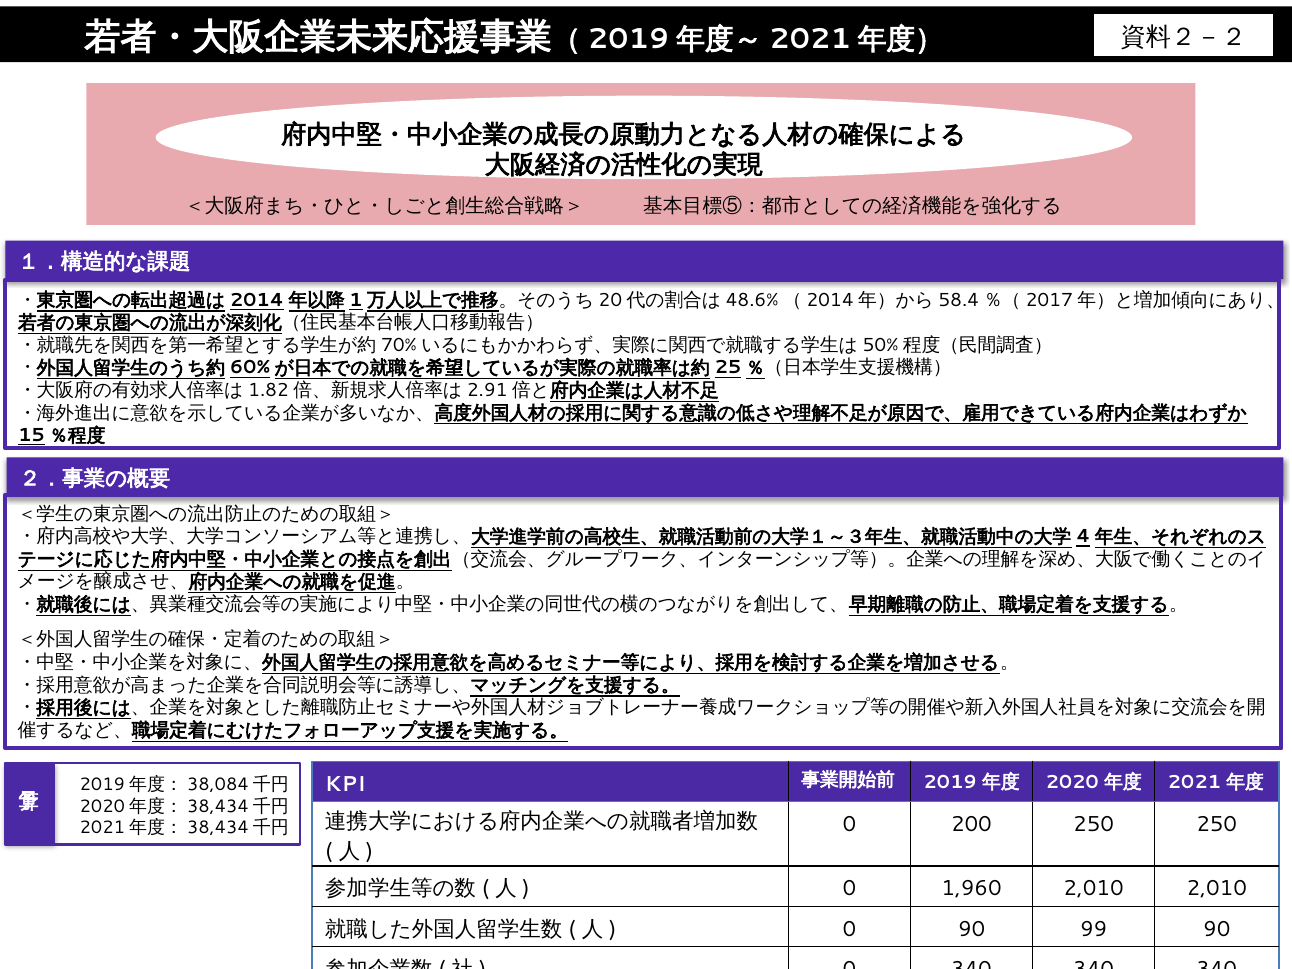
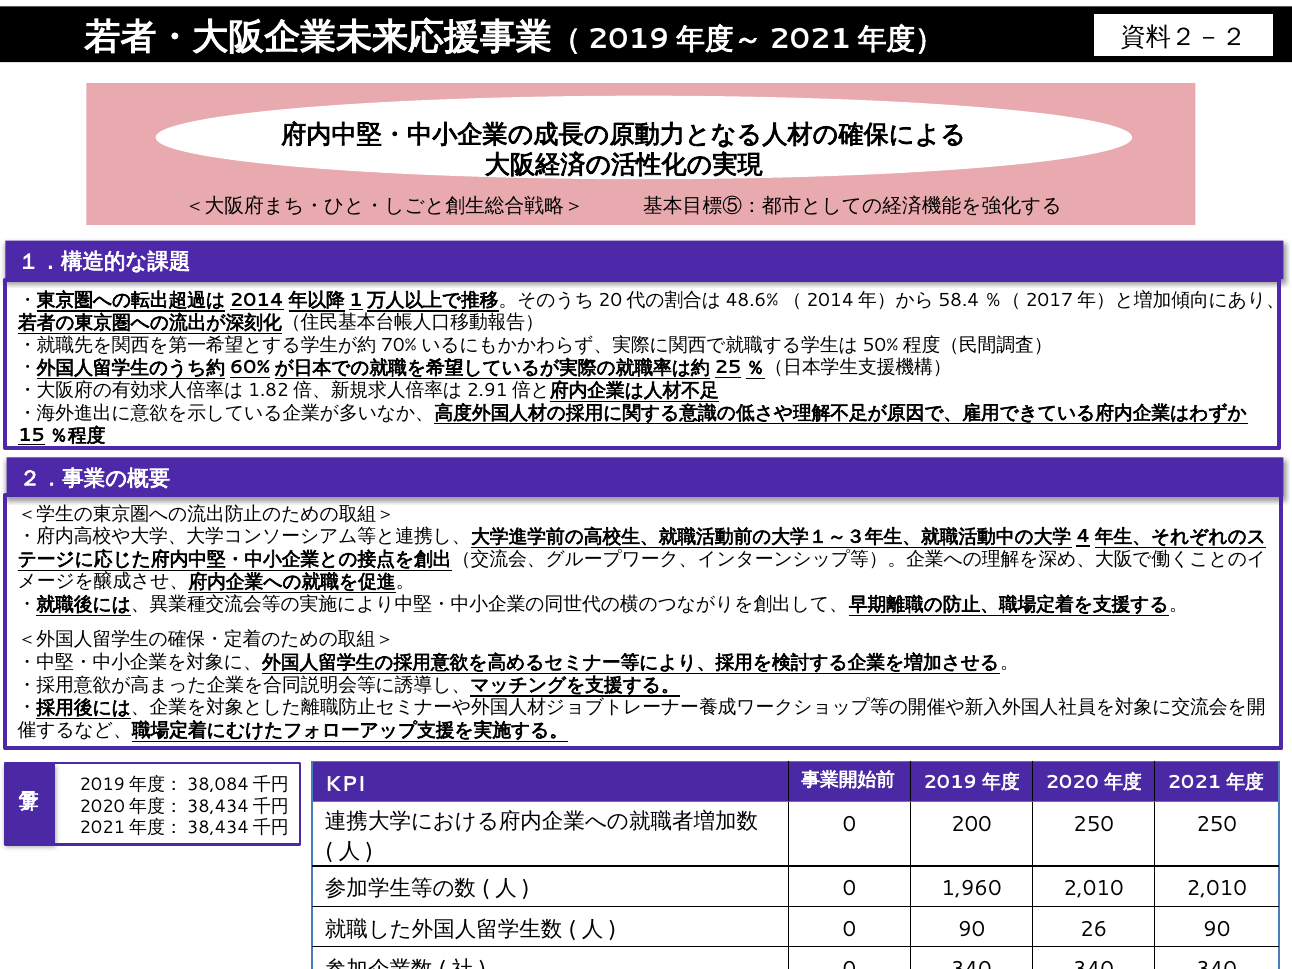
99: 99 -> 26 (1094, 929)
